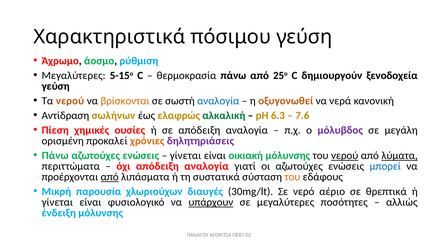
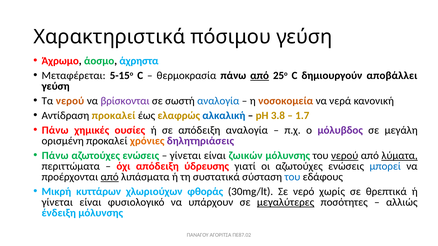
ρύθμιση: ρύθμιση -> άχρηστα (139, 61)
Μεγαλύτερες: Μεγαλύτερες -> Μεταφέρεται (74, 76)
από underline: none -> present (260, 76)
ξενοδοχεία: ξενοδοχεία -> αποβάλλει (392, 76)
βρίσκονται colour: orange -> purple (125, 101)
οξυγονωθεί: οξυγονωθεί -> νοσοκομεία (286, 101)
Αντίδραση σωλήνων: σωλήνων -> προκαλεί (114, 116)
αλκαλική colour: green -> blue (224, 116)
6.3: 6.3 -> 3.8 (278, 116)
7.6: 7.6 -> 1.7 (302, 116)
Πίεση: Πίεση -> Πάνω (55, 130)
οικιακή: οικιακή -> ζωικών (246, 156)
όχι απόδειξη αναλογία: αναλογία -> ύδρευσης (207, 166)
του colour: orange -> blue (292, 177)
παρουσία: παρουσία -> κυττάρων (99, 192)
διαυγές: διαυγές -> φθοράς (205, 192)
αέριο: αέριο -> χωρίς (332, 192)
υπάρχουν underline: present -> none (211, 203)
μεγαλύτερες underline: none -> present (286, 203)
